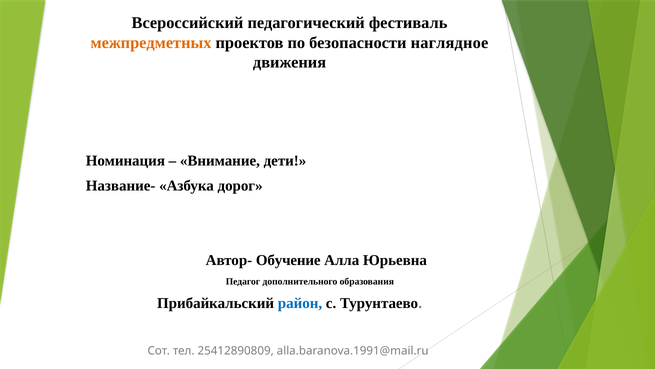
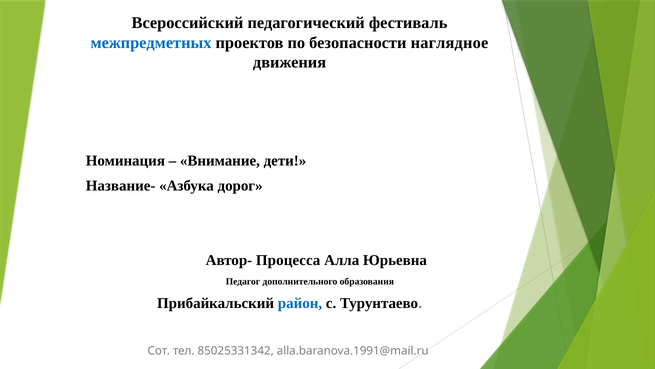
межпредметных colour: orange -> blue (151, 43)
Обучение: Обучение -> Процесса (288, 260)
25412890809: 25412890809 -> 85025331342 (236, 350)
